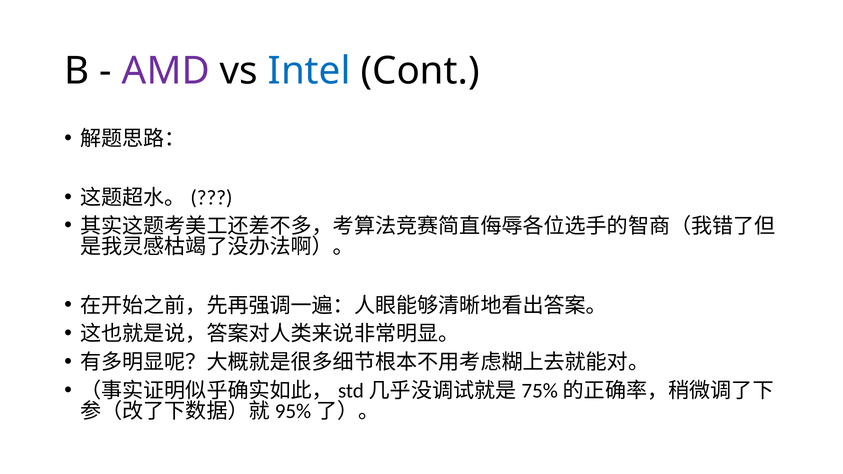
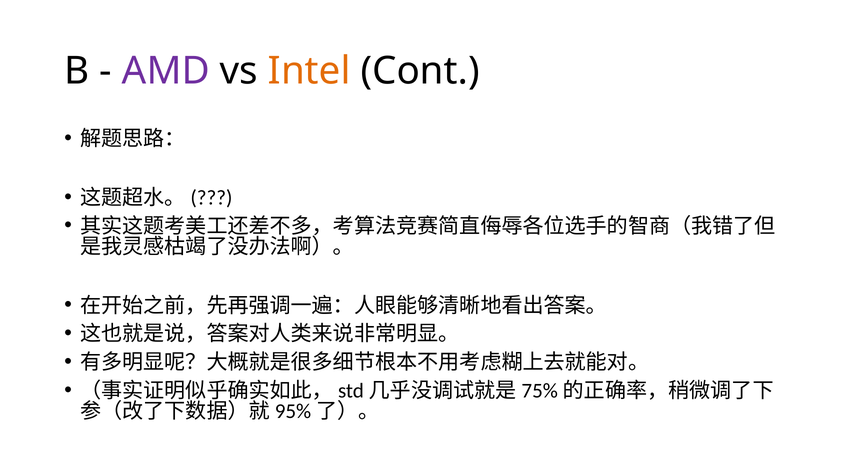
Intel colour: blue -> orange (309, 71)
